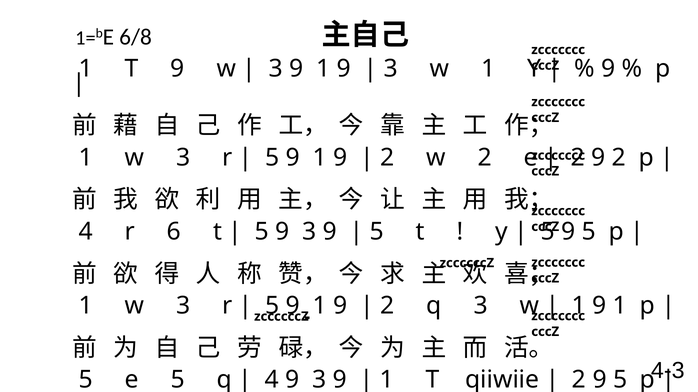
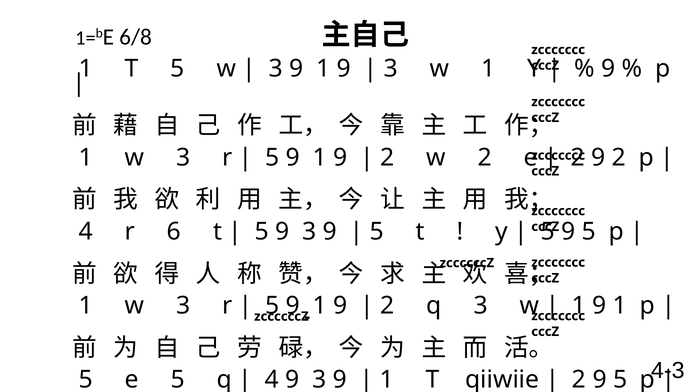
T 9: 9 -> 5 (178, 69)
